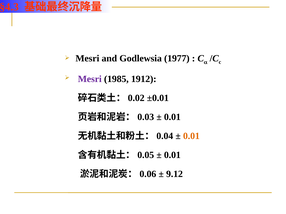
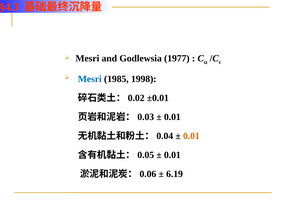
Mesri colour: purple -> blue (90, 79)
1912: 1912 -> 1998 (144, 79)
9.12: 9.12 -> 6.19 (174, 174)
